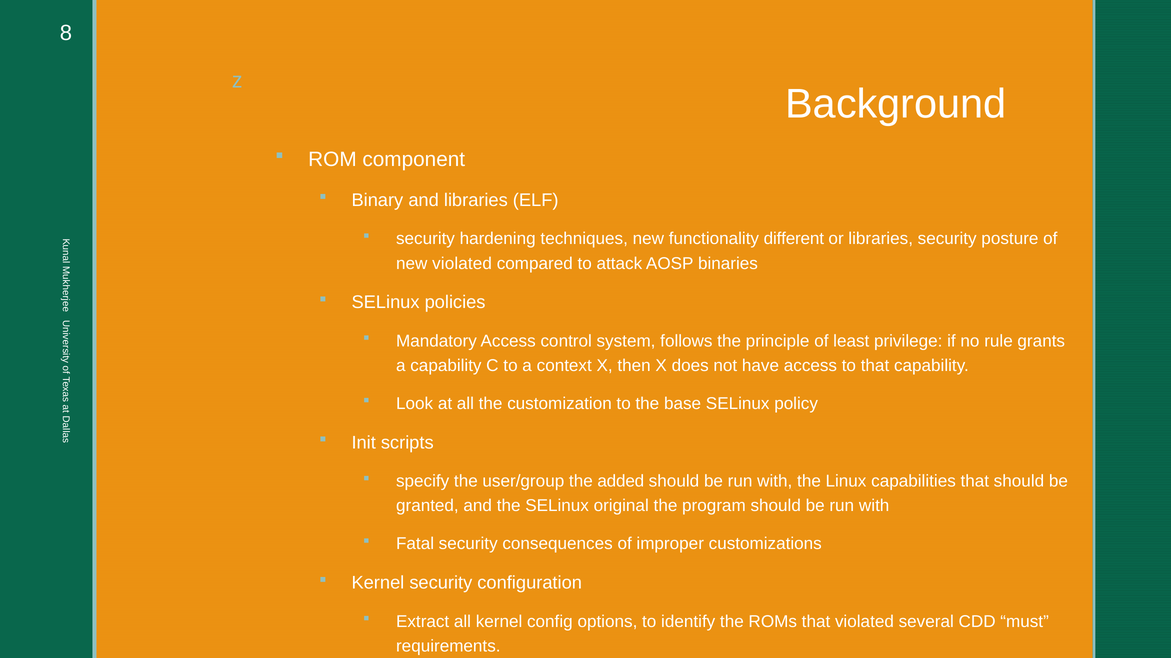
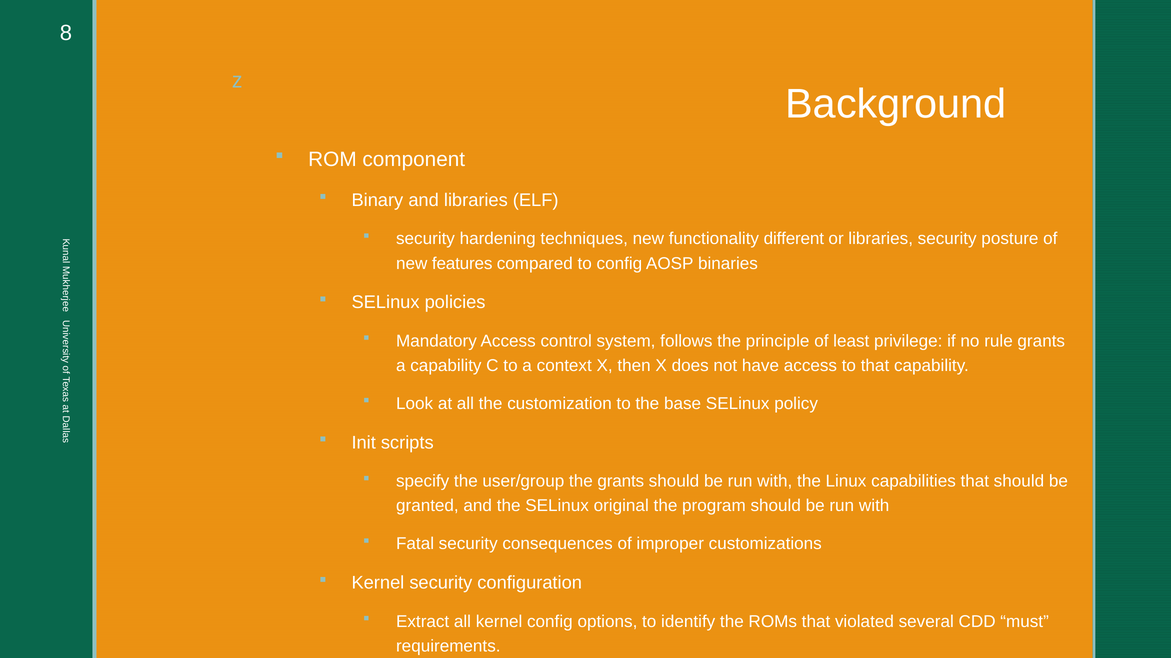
new violated: violated -> features (462, 264)
to attack: attack -> config (619, 264)
the added: added -> grants (621, 482)
